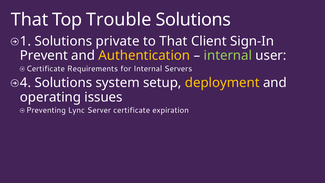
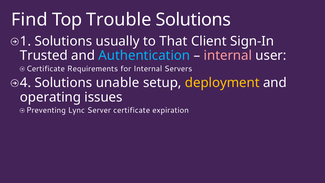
That: That -> Find (29, 20)
private: private -> usually (118, 41)
Prevent: Prevent -> Trusted (44, 56)
Authentication colour: yellow -> light blue (144, 56)
internal colour: light green -> pink (228, 56)
system: system -> unable (118, 83)
